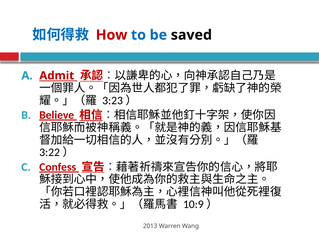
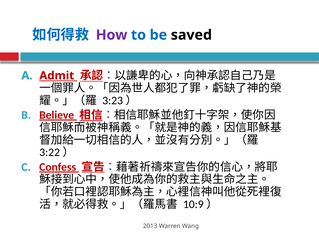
How colour: red -> purple (112, 35)
